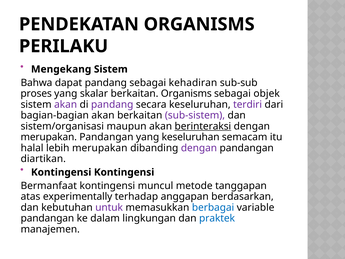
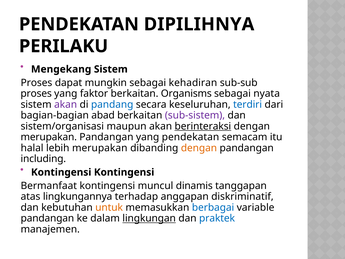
PENDEKATAN ORGANISMS: ORGANISMS -> DIPILIHNYA (199, 24)
Bahwa: Bahwa -> Proses (36, 83)
dapat pandang: pandang -> mungkin (106, 83)
skalar: skalar -> faktor (94, 93)
objek: objek -> nyata (267, 93)
pandang colour: purple -> blue (112, 104)
terdiri colour: purple -> blue (248, 104)
bagian-bagian akan: akan -> abad (103, 115)
yang keseluruhan: keseluruhan -> pendekatan (190, 137)
dengan colour: purple -> orange (199, 148)
diartikan: diartikan -> including (43, 159)
metode: metode -> dinamis (194, 186)
experimentally: experimentally -> lingkungannya (78, 196)
berdasarkan: berdasarkan -> diskriminatif (242, 196)
untuk colour: purple -> orange (109, 207)
lingkungan underline: none -> present (149, 218)
